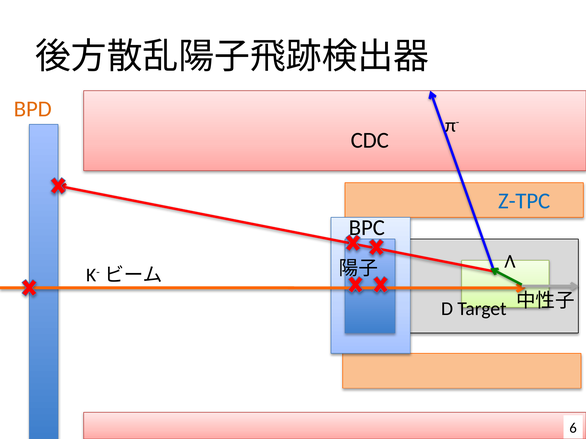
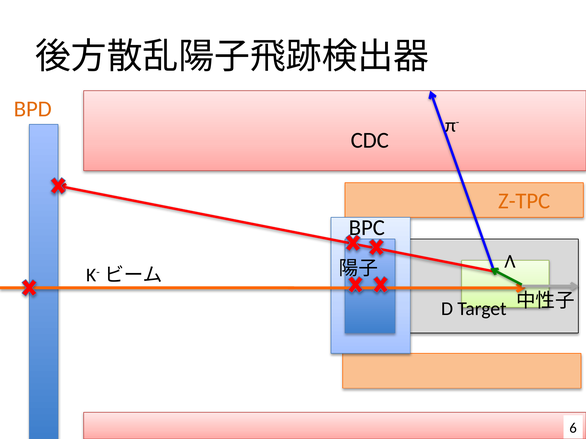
Z-TPC colour: blue -> orange (524, 201)
